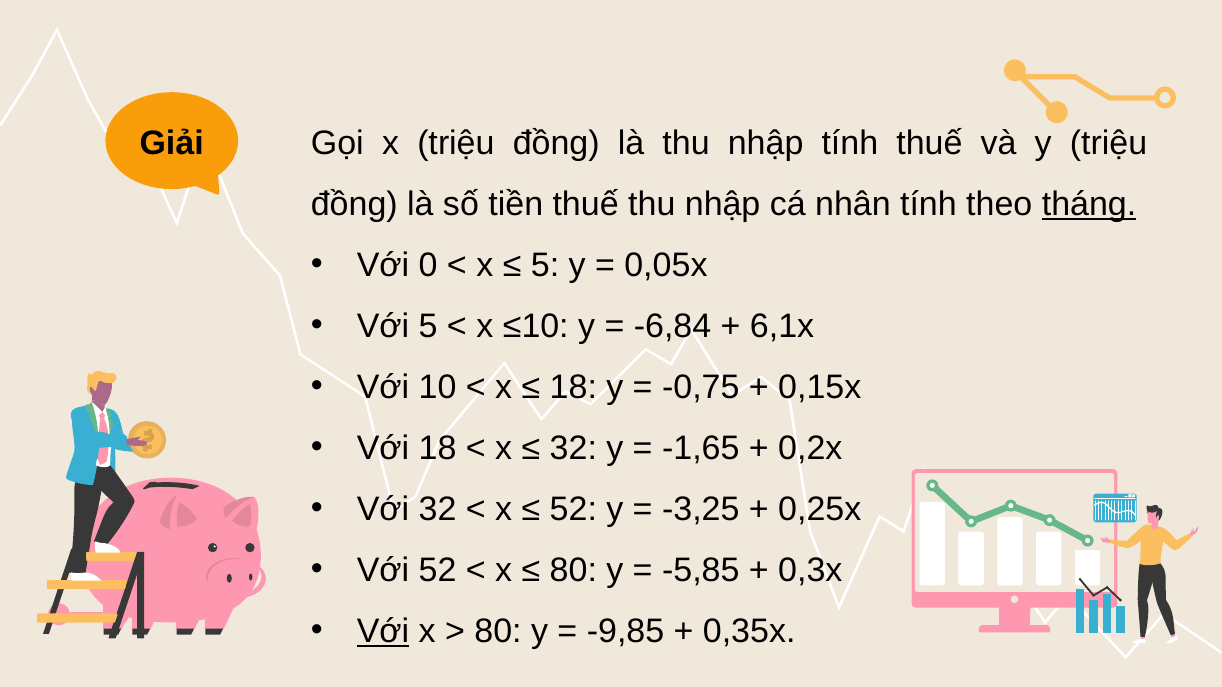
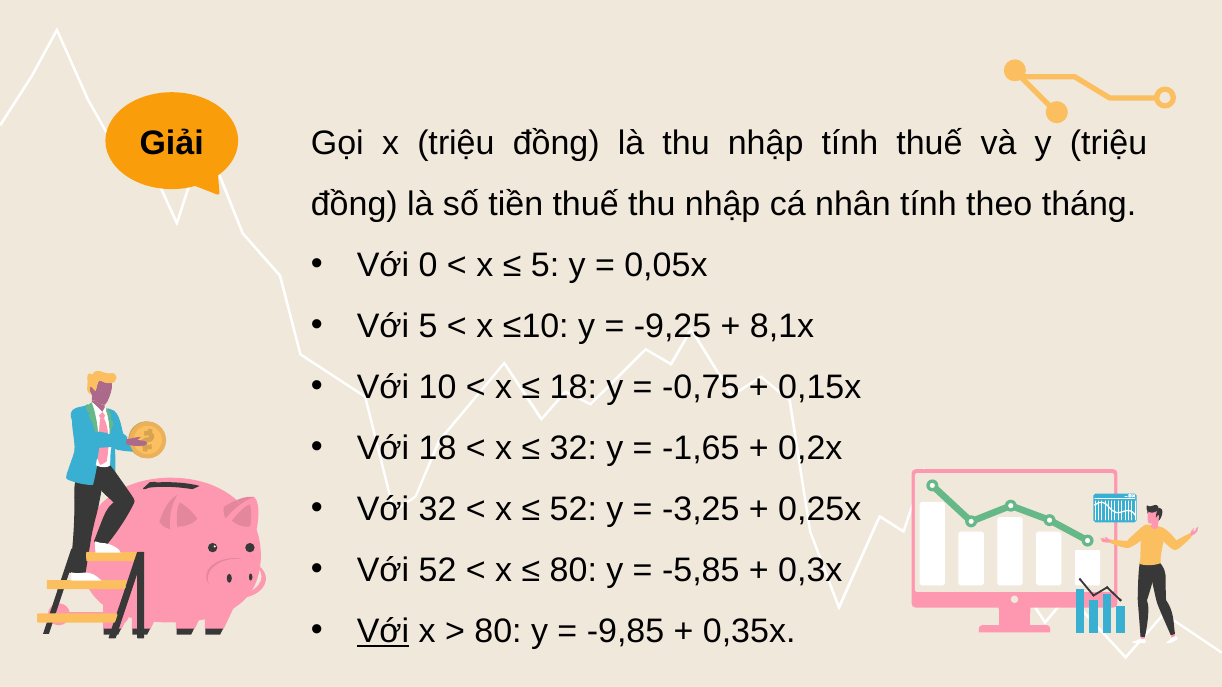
tháng underline: present -> none (1089, 204)
-6,84: -6,84 -> -9,25 (673, 326)
6,1x: 6,1x -> 8,1x (782, 326)
